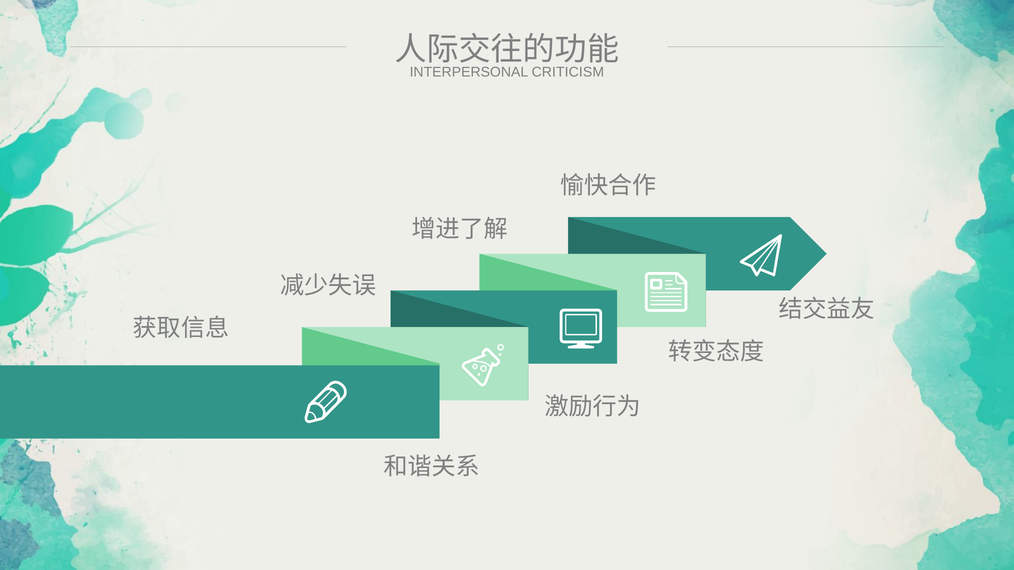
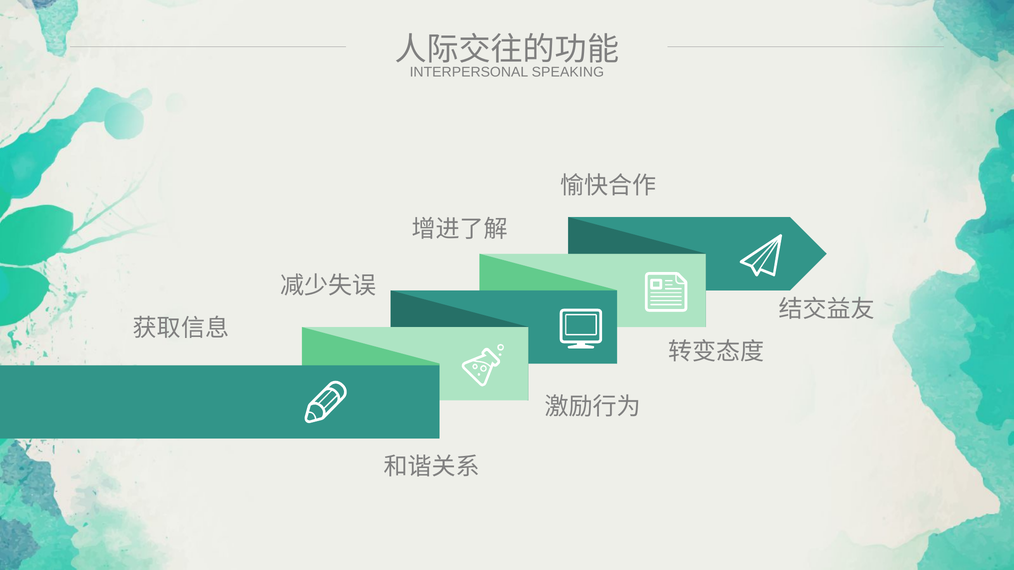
CRITICISM: CRITICISM -> SPEAKING (568, 72)
